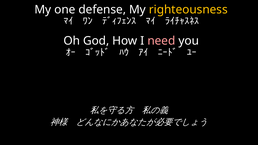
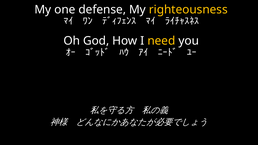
need colour: pink -> yellow (161, 41)
